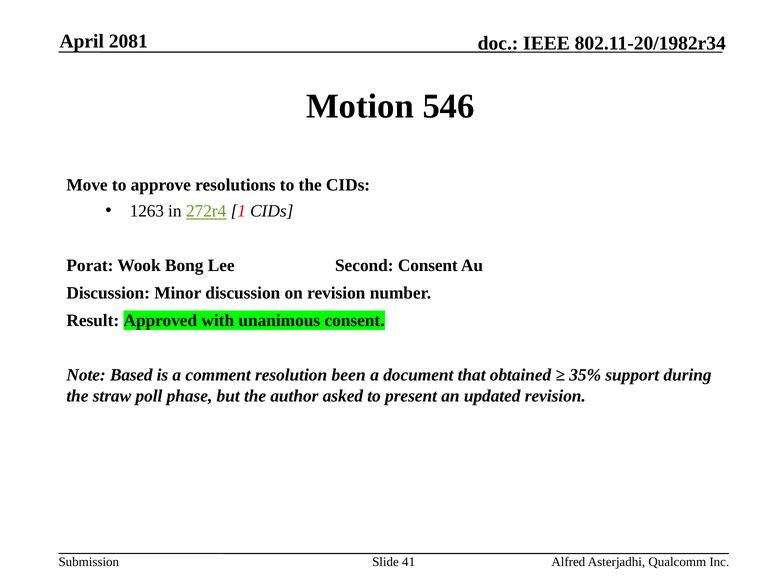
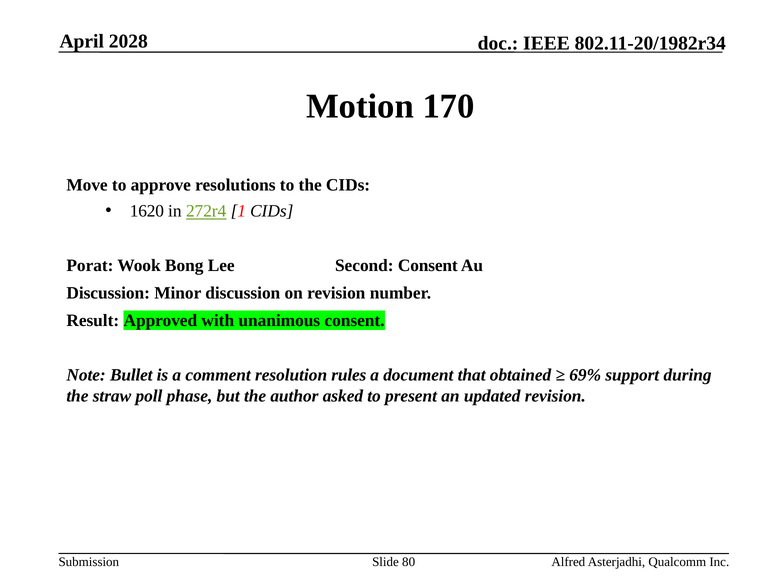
2081: 2081 -> 2028 (128, 41)
546: 546 -> 170 (449, 106)
1263: 1263 -> 1620 (147, 211)
Based: Based -> Bullet (131, 375)
been: been -> rules (349, 375)
35%: 35% -> 69% (585, 375)
41: 41 -> 80 (409, 562)
